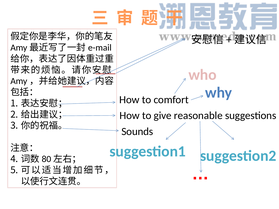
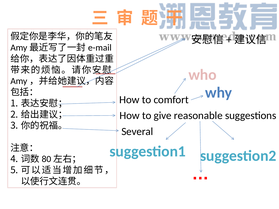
Sounds: Sounds -> Several (137, 132)
